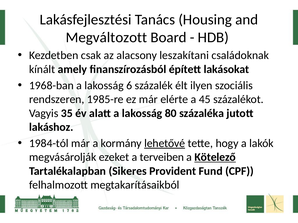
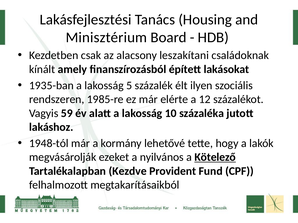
Megváltozott: Megváltozott -> Minisztérium (106, 38)
1968-ban: 1968-ban -> 1935-ban (51, 86)
6: 6 -> 5 (129, 86)
45: 45 -> 12 (205, 100)
35: 35 -> 59 (67, 113)
80: 80 -> 10 (171, 113)
1984-tól: 1984-tól -> 1948-tól (49, 144)
lehetővé underline: present -> none (165, 144)
terveiben: terveiben -> nyilvános (162, 158)
Sikeres: Sikeres -> Kezdve (128, 171)
